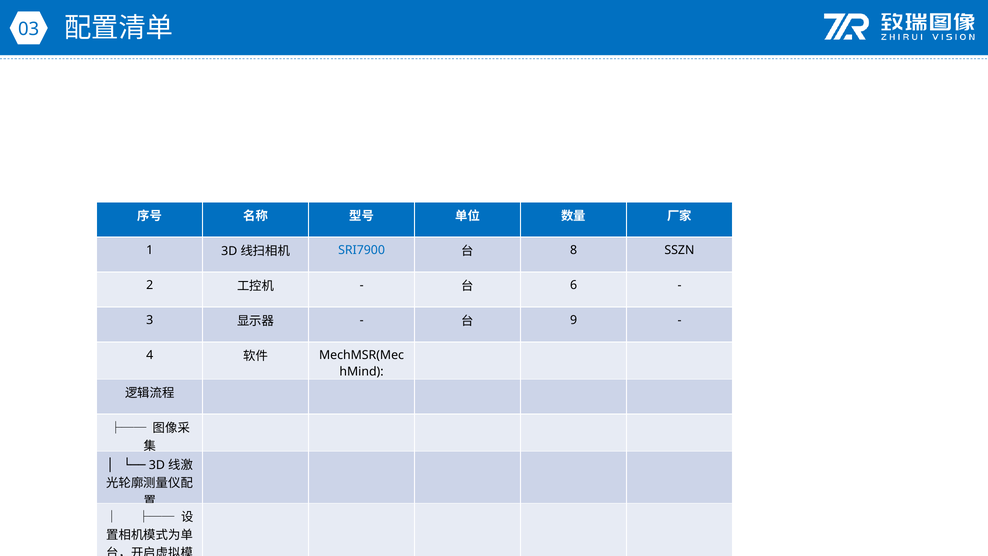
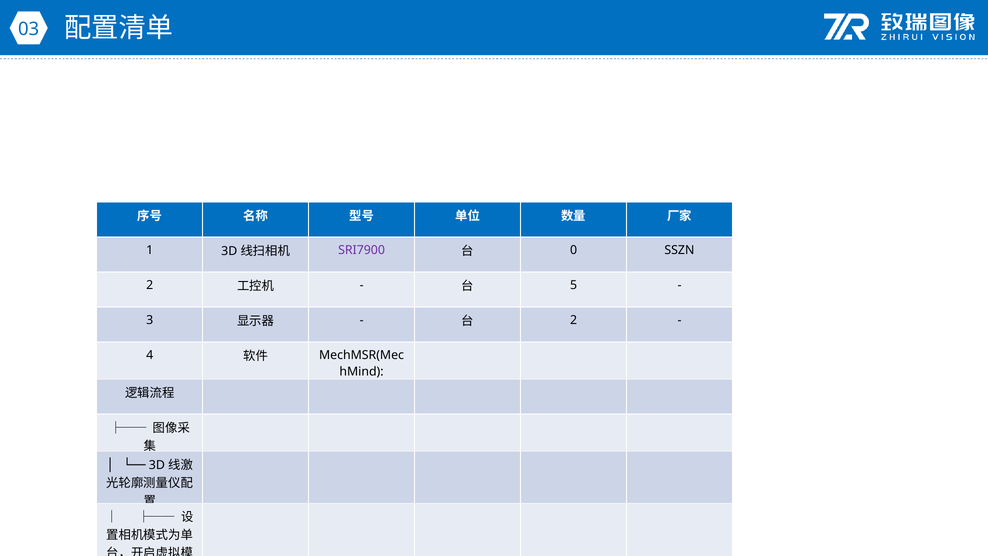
SRI7900 colour: blue -> purple (362, 250)
8: 8 -> 0 (574, 250)
6: 6 -> 5 (574, 285)
9: 9 -> 2 (574, 320)
